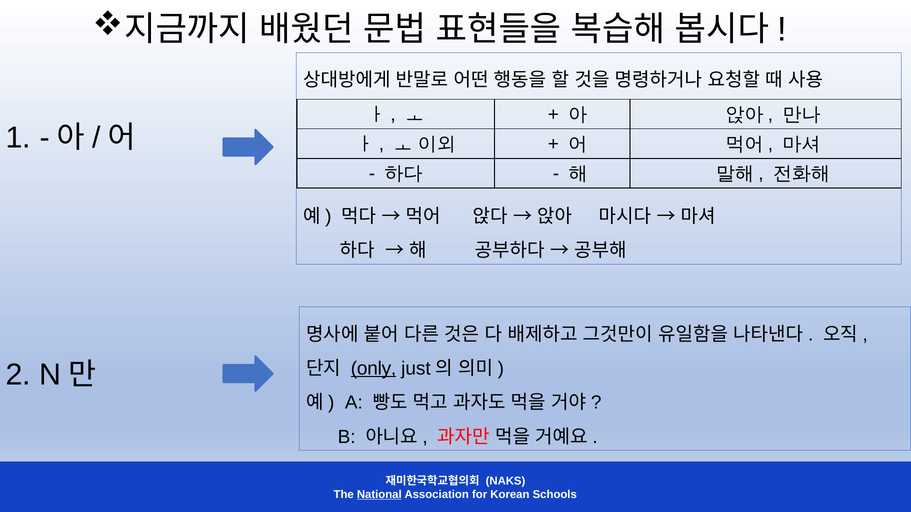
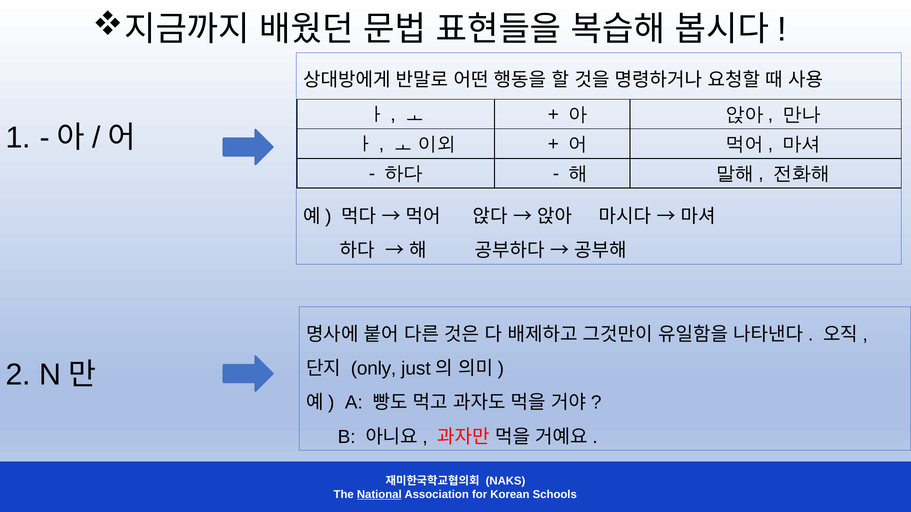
only underline: present -> none (374, 369)
